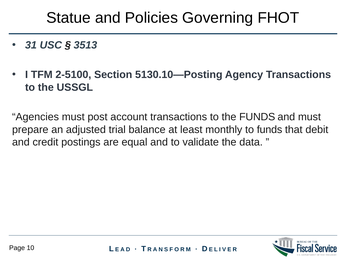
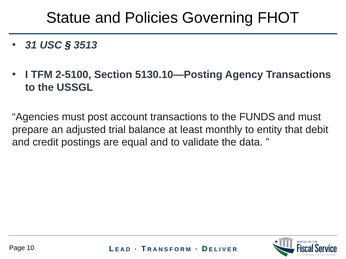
to funds: funds -> entity (269, 130)
